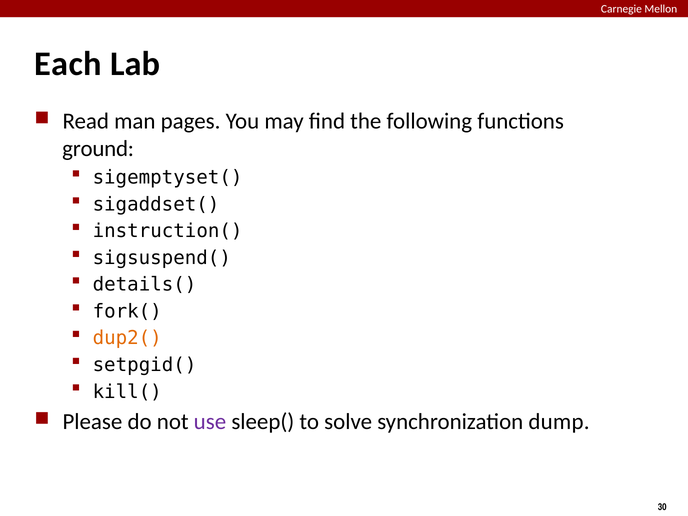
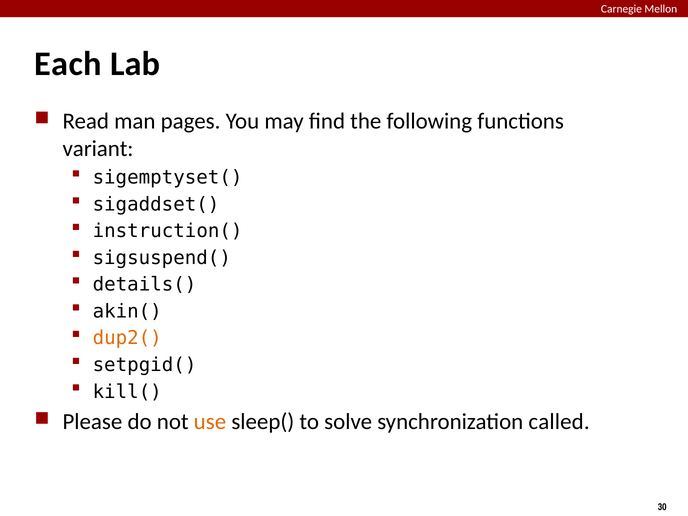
ground: ground -> variant (98, 149)
fork(: fork( -> akin( (127, 311)
use colour: purple -> orange (210, 422)
dump: dump -> called (559, 422)
